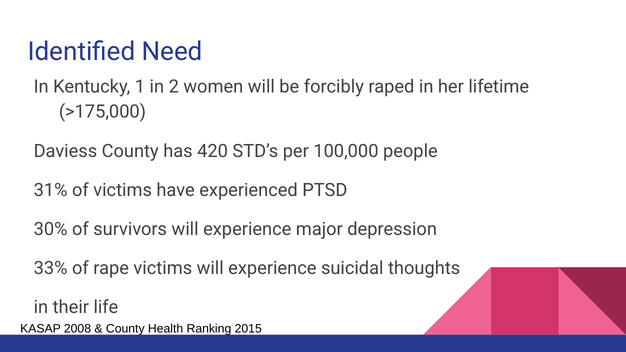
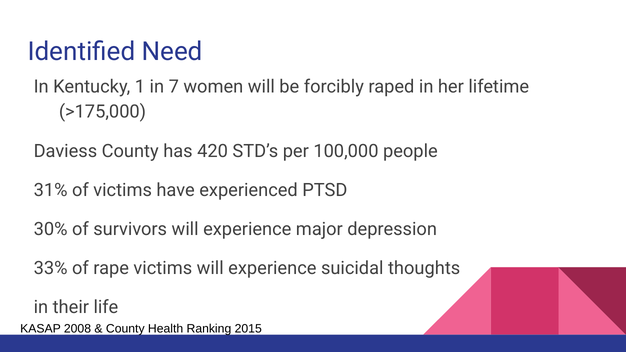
2: 2 -> 7 (174, 87)
